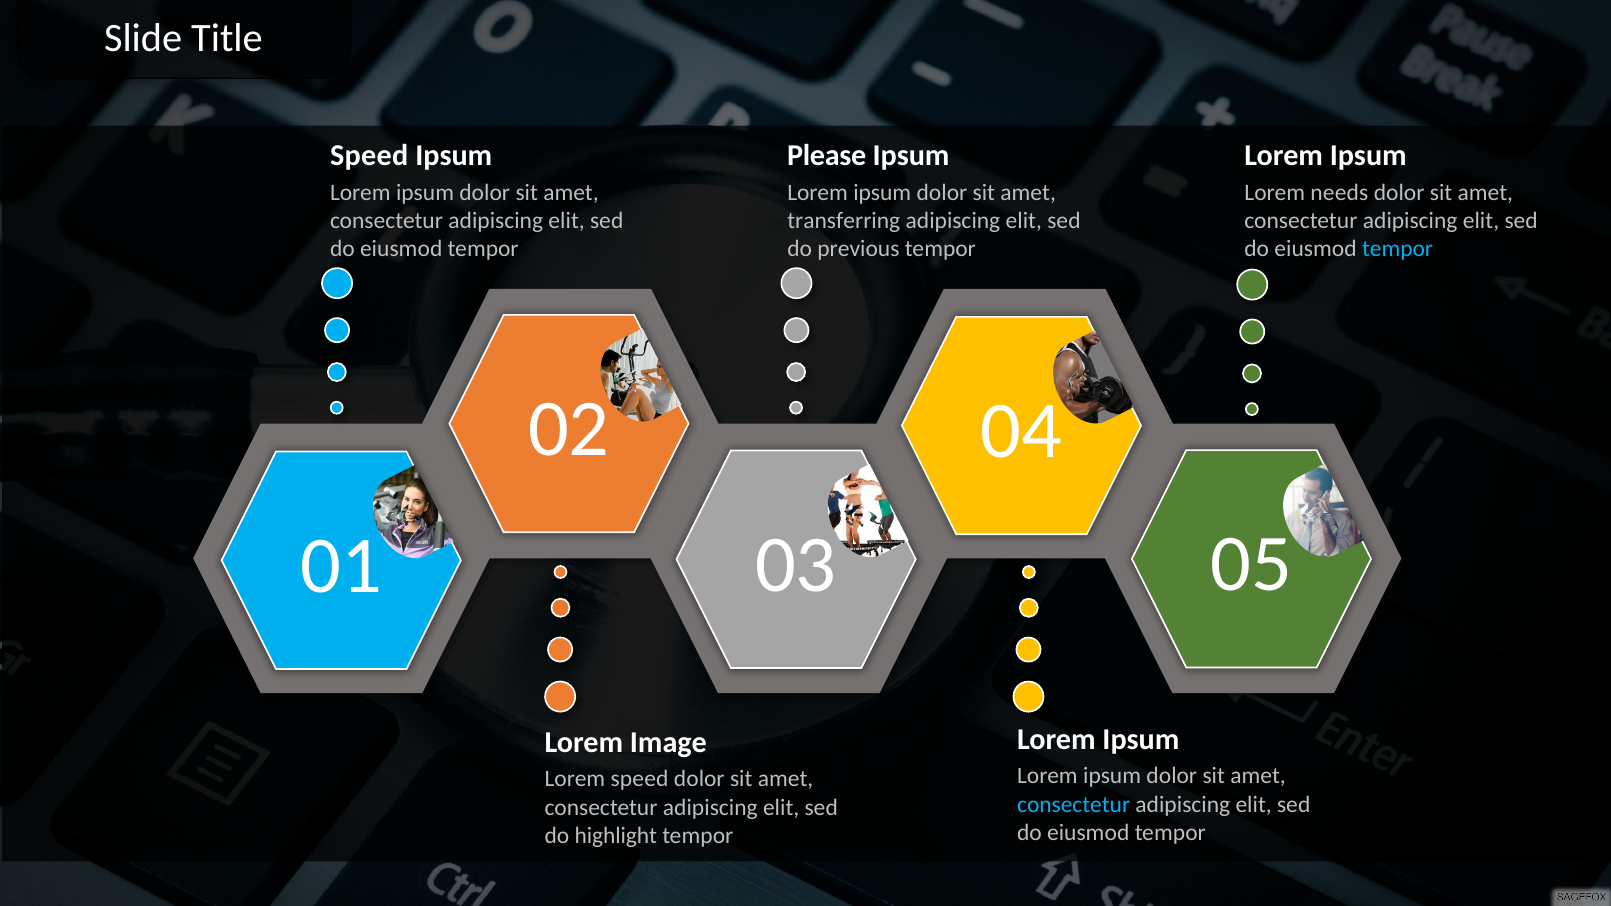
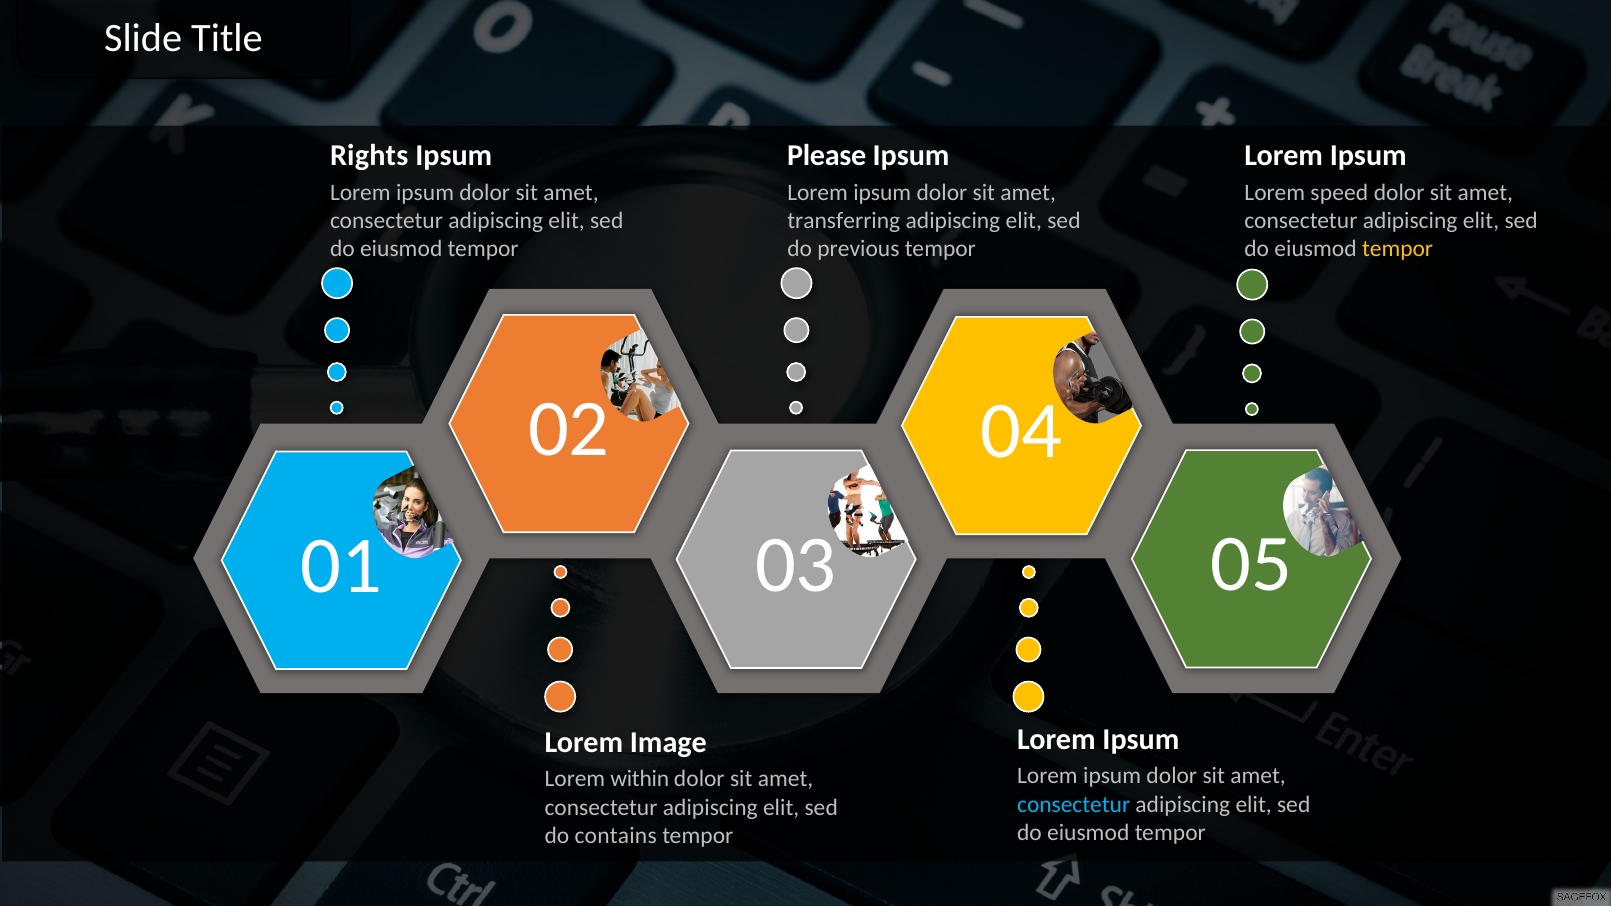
Speed: Speed -> Rights (369, 156)
needs: needs -> speed (1339, 192)
tempor colour: light blue -> yellow (1398, 249)
Lorem speed: speed -> within (640, 779)
highlight: highlight -> contains (616, 836)
